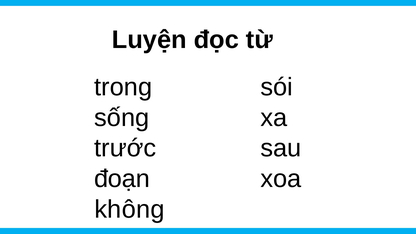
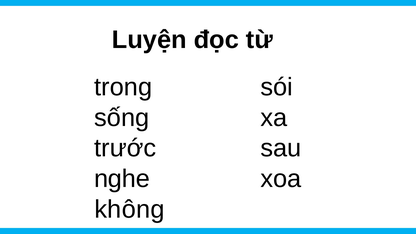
đoạn: đoạn -> nghe (122, 179)
